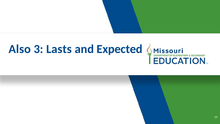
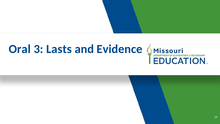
Also: Also -> Oral (20, 49)
Expected: Expected -> Evidence (120, 49)
